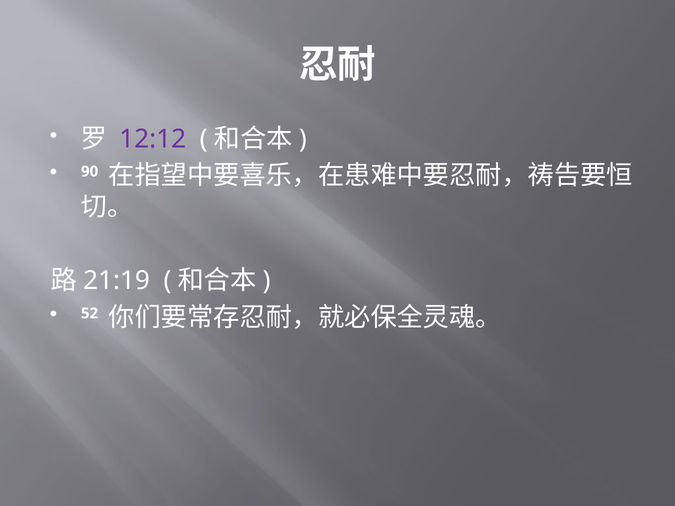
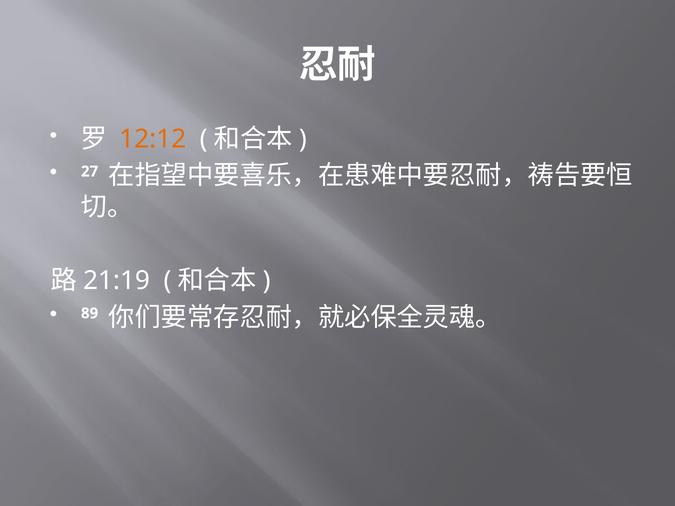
12:12 colour: purple -> orange (153, 139)
90: 90 -> 27 (90, 172)
52: 52 -> 89 (90, 313)
